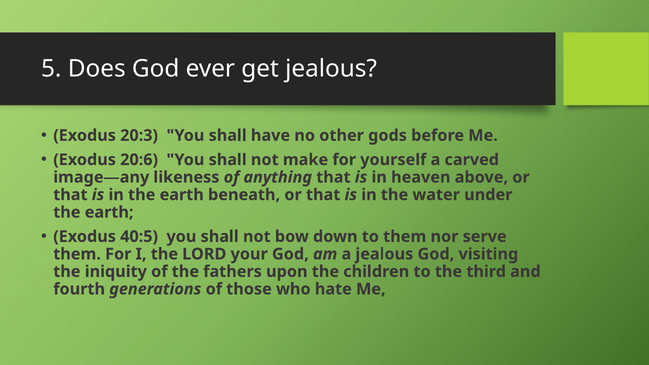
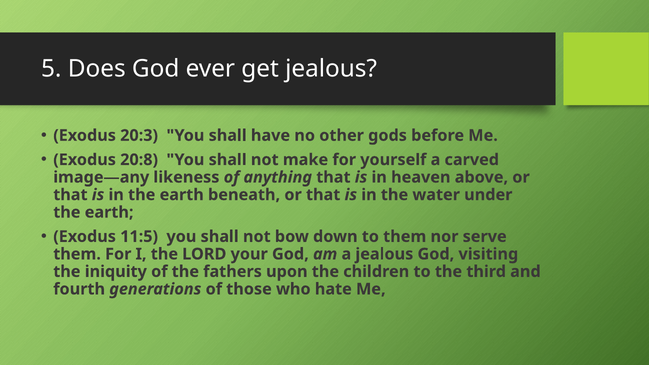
20:6: 20:6 -> 20:8 (139, 160)
40:5: 40:5 -> 11:5 (139, 237)
